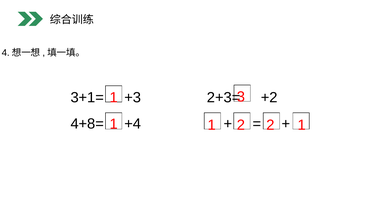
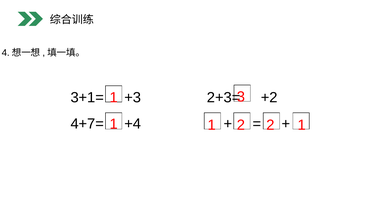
4+8=: 4+8= -> 4+7= (87, 124)
